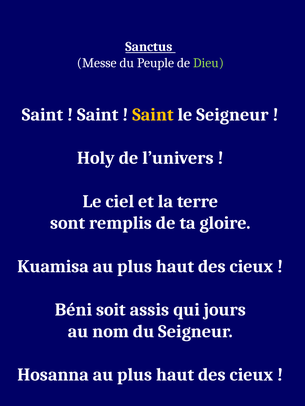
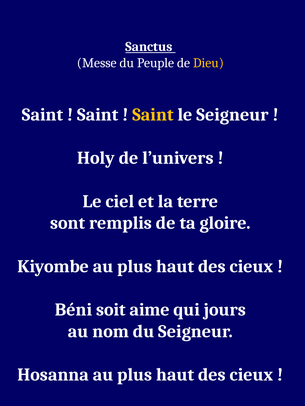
Dieu colour: light green -> yellow (209, 63)
Kuamisa: Kuamisa -> Kiyombe (53, 267)
assis: assis -> aime (150, 310)
